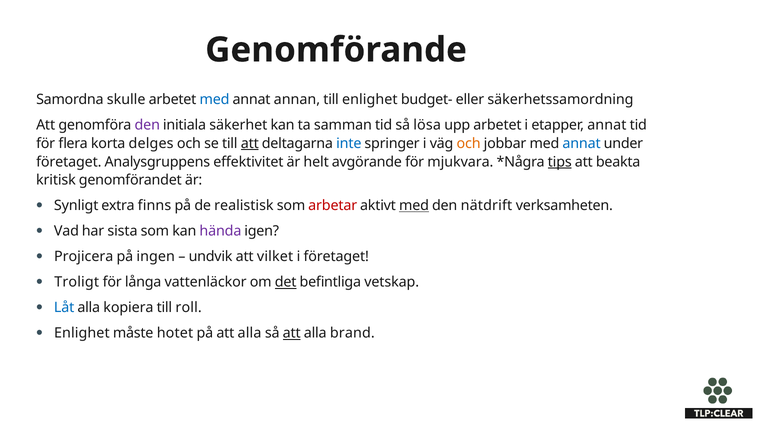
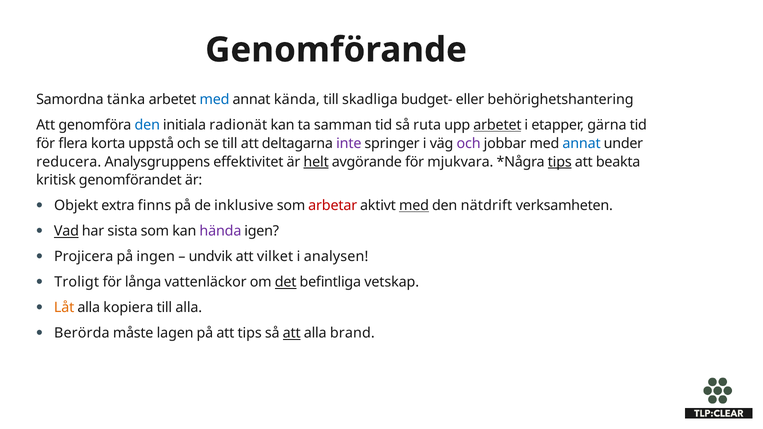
skulle: skulle -> tänka (126, 100)
annan: annan -> kända (297, 100)
till enlighet: enlighet -> skadliga (370, 100)
säkerhetssamordning: säkerhetssamordning -> behörighetshantering (561, 100)
den colour: purple -> blue (147, 125)
säkerhet: säkerhet -> radionät (238, 125)
lösa: lösa -> ruta (427, 125)
arbetet underline: none -> present (497, 125)
etapper annat: annat -> gärna (607, 125)
delges: delges -> uppstå (151, 143)
att underline: present -> none (250, 143)
inte colour: blue -> purple (349, 143)
och colour: orange -> purple (469, 143)
företaget: företaget -> reducera (69, 162)
helt underline: none -> present (316, 162)
Synligt: Synligt -> Objekt (76, 206)
realistisk: realistisk -> inklusive (244, 206)
Vad underline: none -> present (66, 231)
i företaget: företaget -> analysen (336, 257)
Låt colour: blue -> orange (64, 308)
till roll: roll -> alla (189, 308)
Enlighet: Enlighet -> Berörda (82, 333)
hotet: hotet -> lagen (175, 333)
på att alla: alla -> tips (250, 333)
